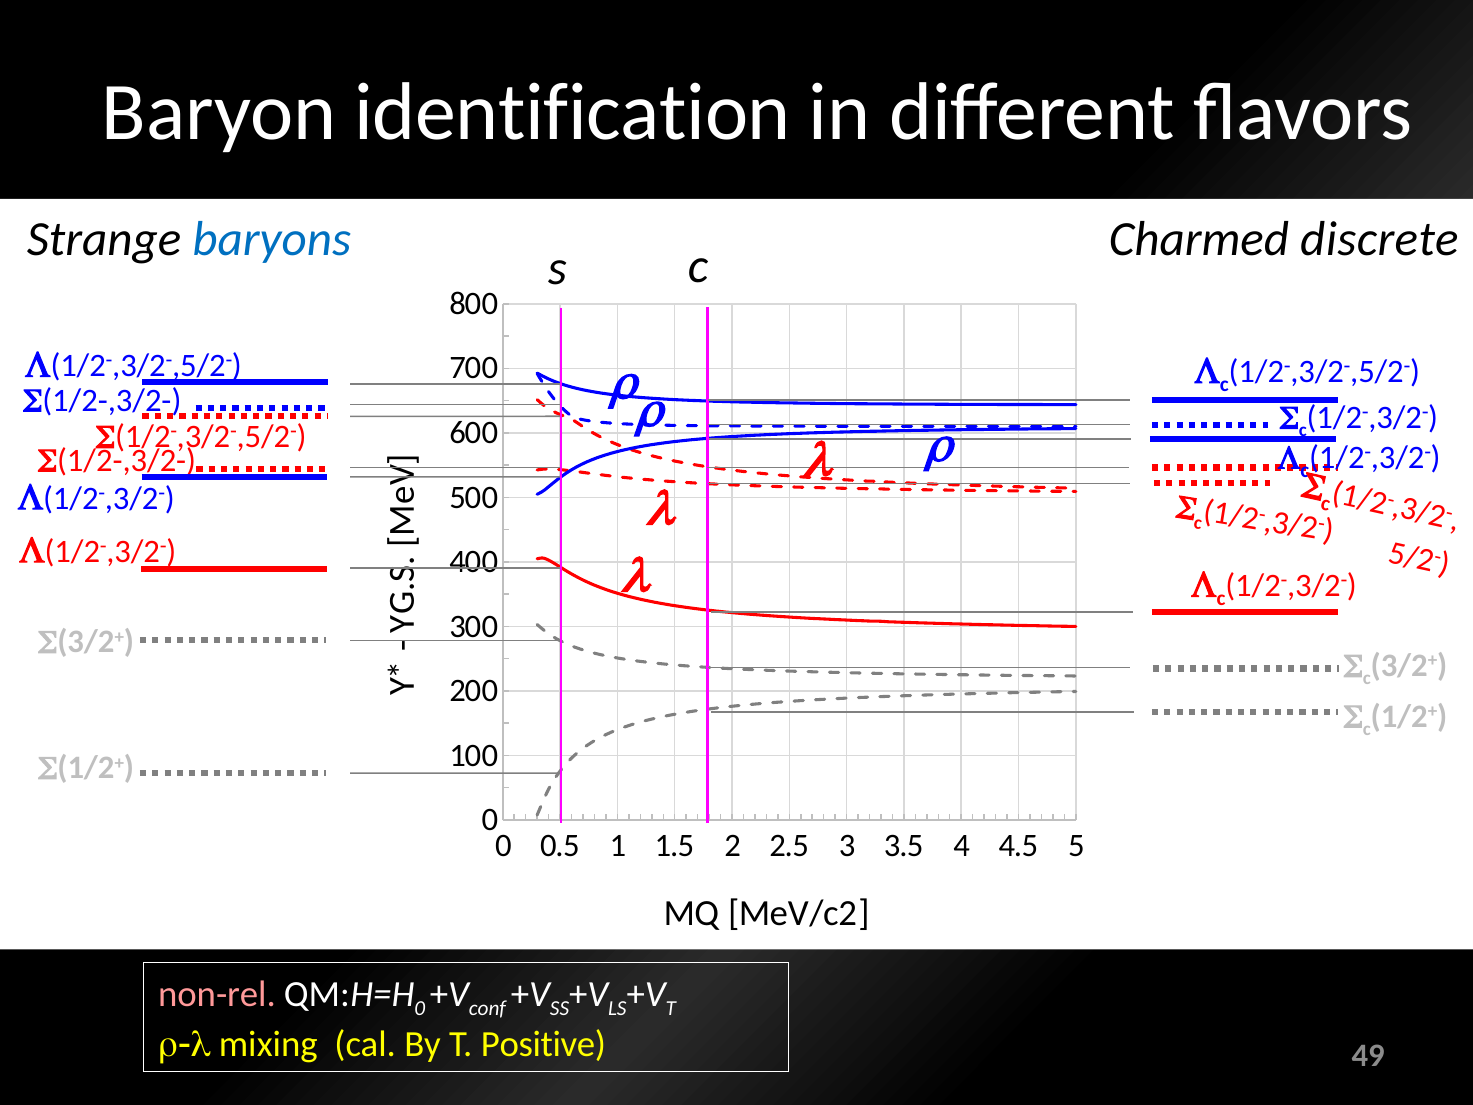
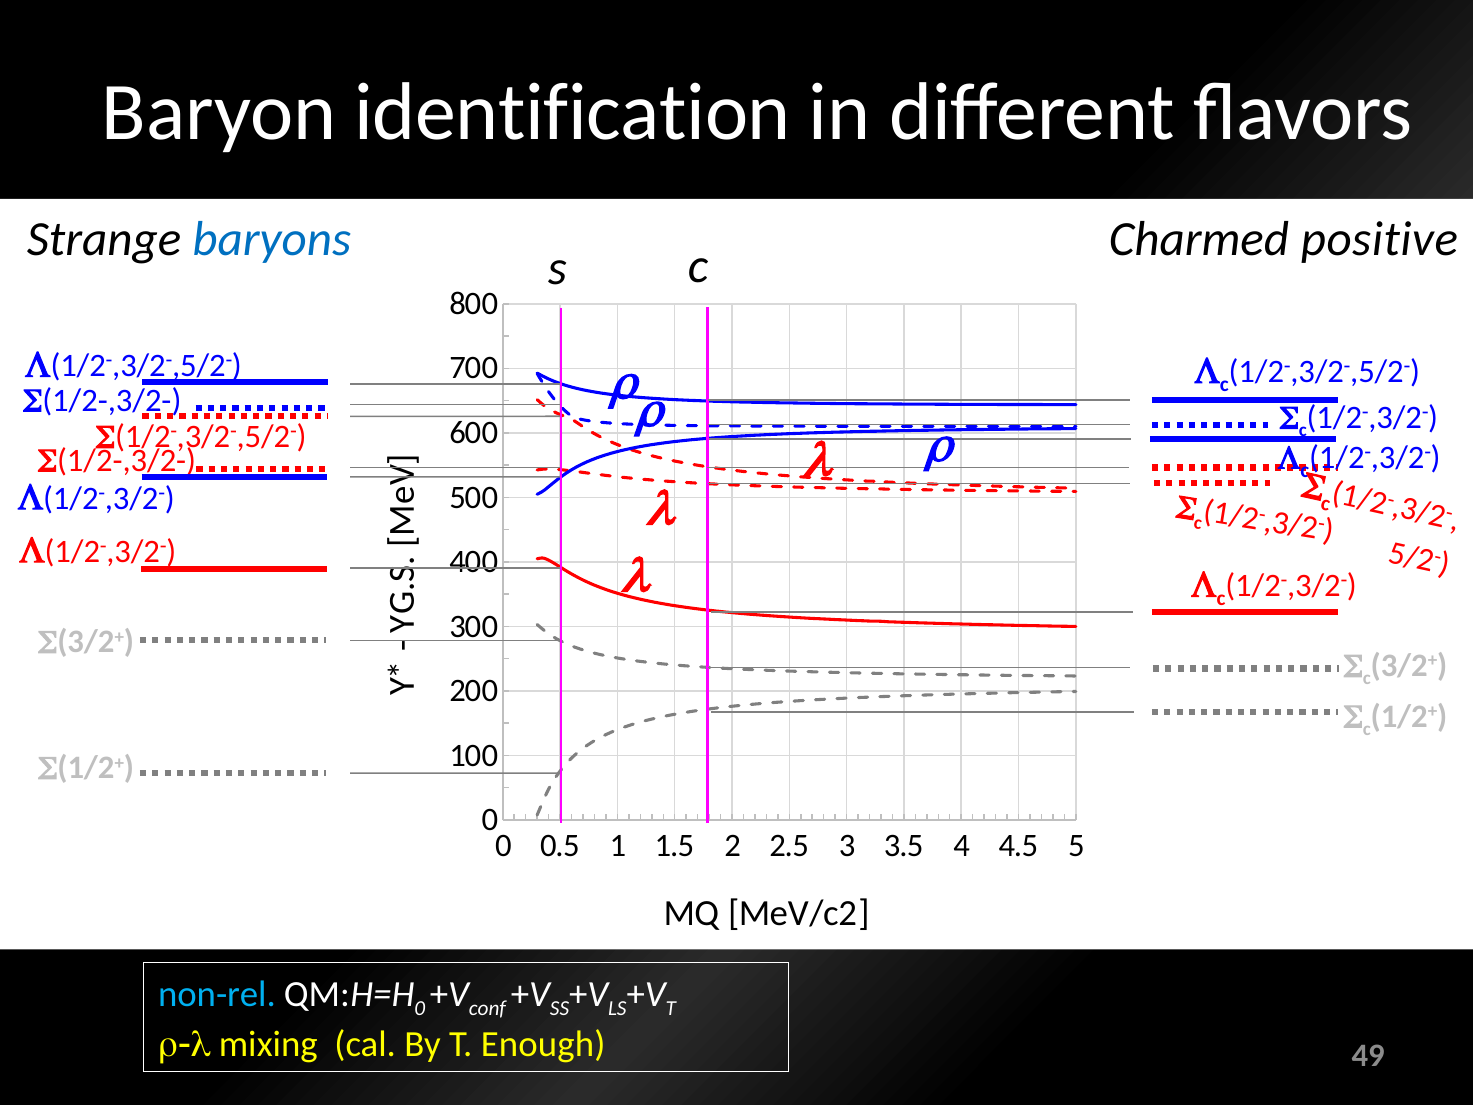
discrete: discrete -> positive (1379, 239)
non-rel colour: pink -> light blue (217, 994)
Positive: Positive -> Enough (543, 1044)
